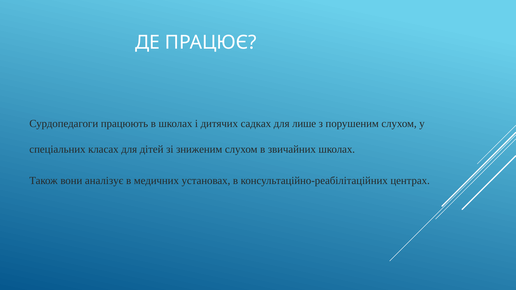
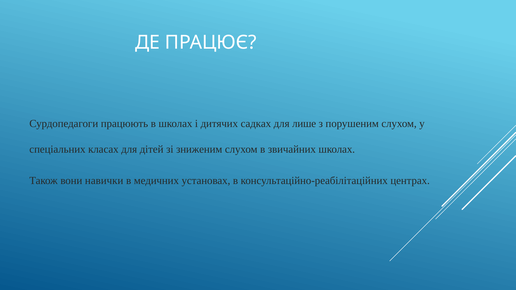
аналізує: аналізує -> навички (104, 181)
